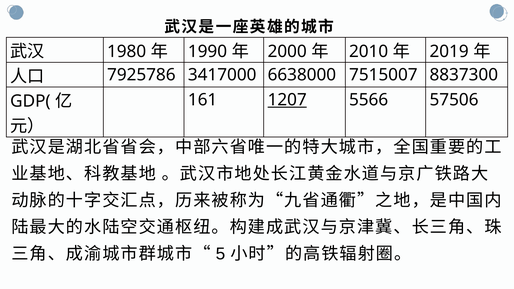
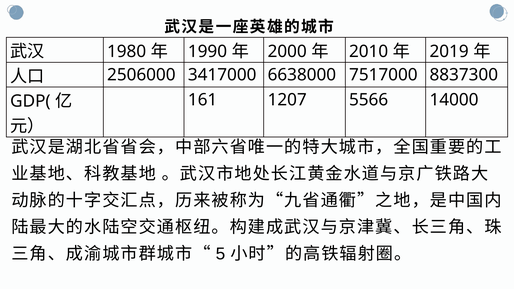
7925786: 7925786 -> 2506000 (141, 75)
7515007: 7515007 -> 7517000 (383, 75)
1207 underline: present -> none (287, 100)
57506: 57506 -> 14000 (454, 100)
